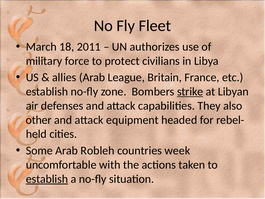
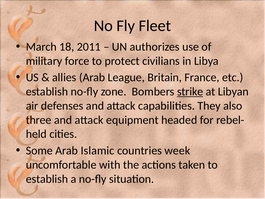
other: other -> three (39, 120)
Robleh: Robleh -> Islamic (98, 150)
establish underline: present -> none (47, 179)
